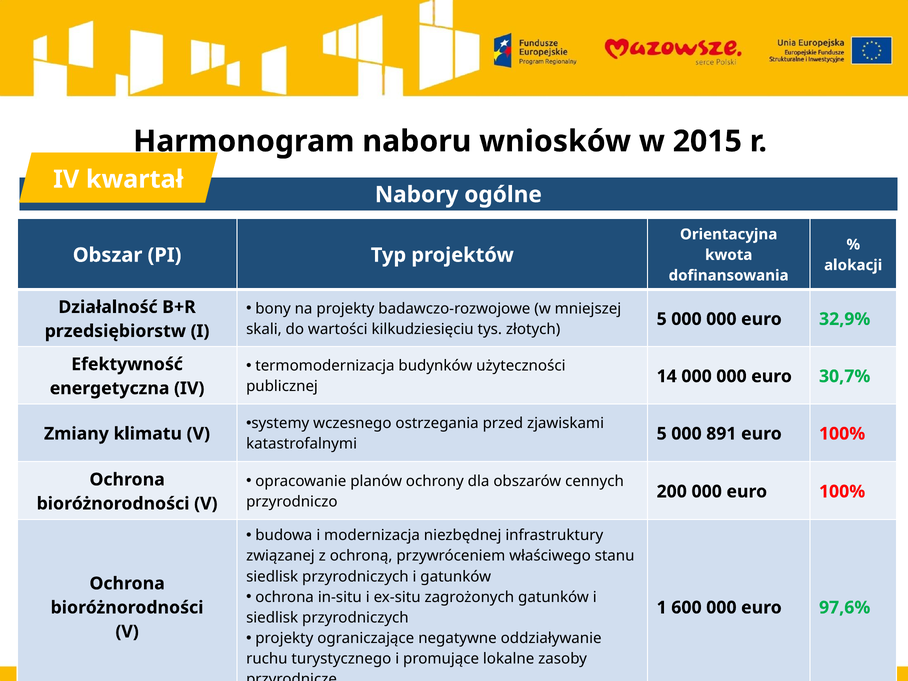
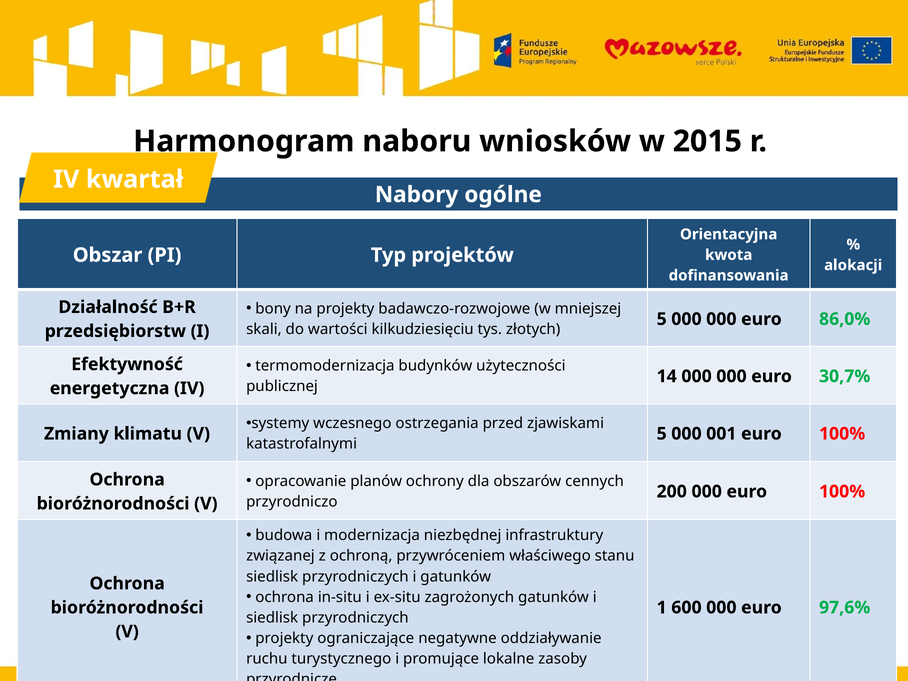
32,9%: 32,9% -> 86,0% (845, 319)
891: 891 -> 001 (721, 434)
